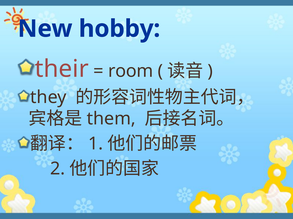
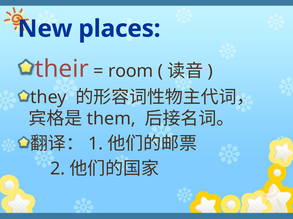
hobby: hobby -> places (119, 29)
